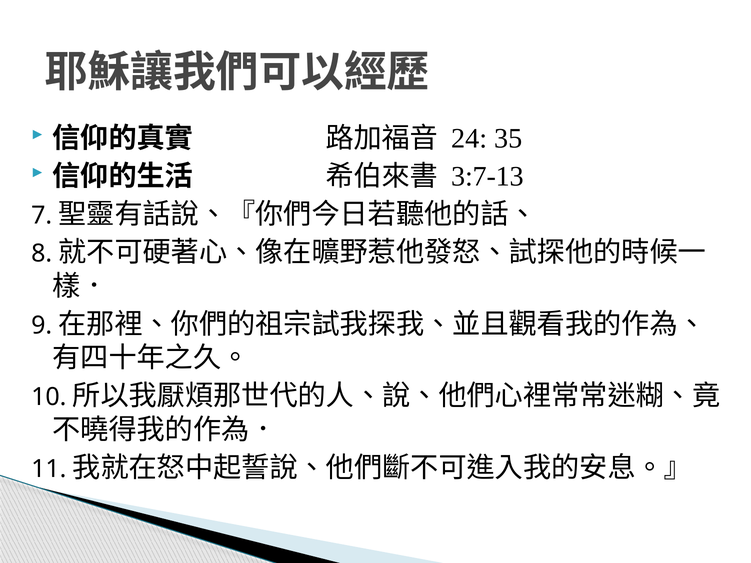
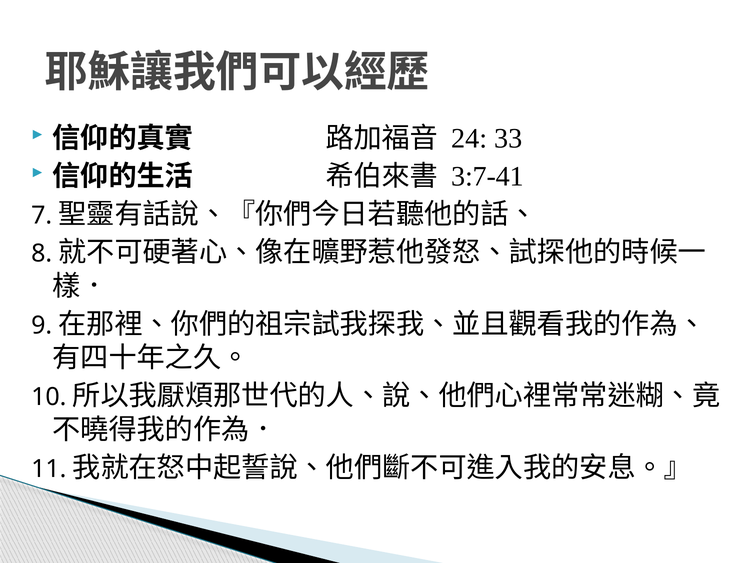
35: 35 -> 33 (508, 139)
3:7-13: 3:7-13 -> 3:7-41 (487, 177)
